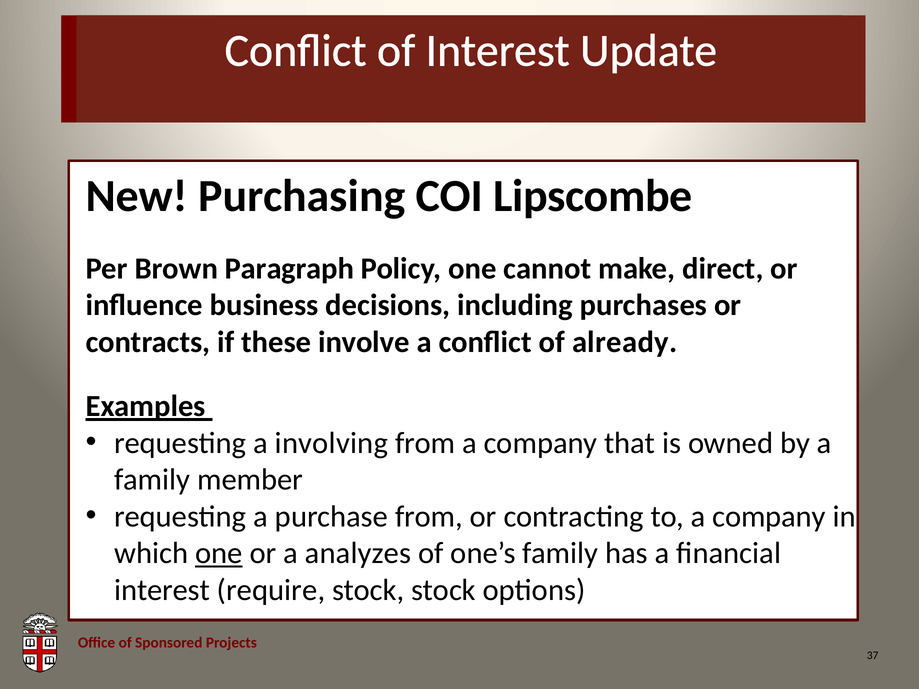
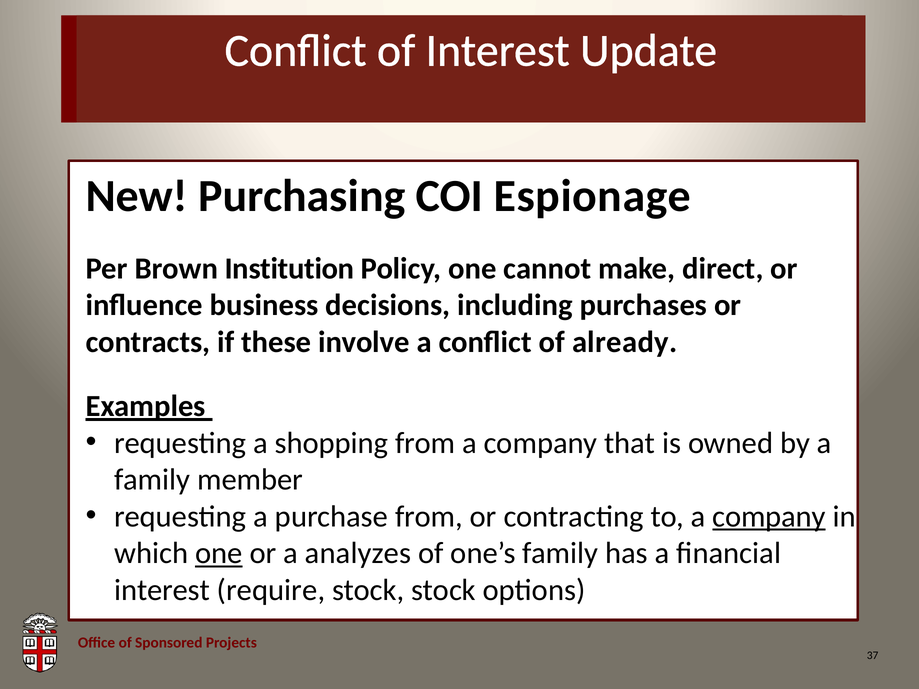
Lipscombe: Lipscombe -> Espionage (592, 196)
Paragraph: Paragraph -> Institution (289, 269)
involving: involving -> shopping (332, 443)
company underline: none -> present (769, 517)
